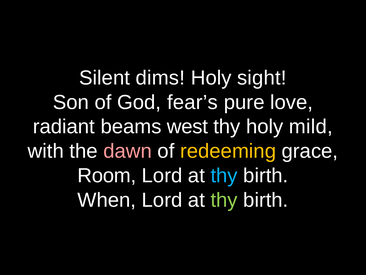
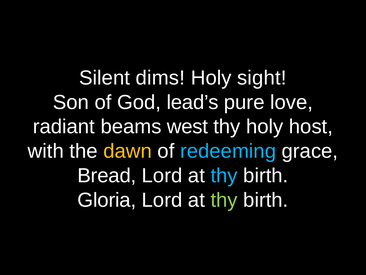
fear’s: fear’s -> lead’s (193, 102)
mild: mild -> host (311, 127)
dawn colour: pink -> yellow (128, 151)
redeeming colour: yellow -> light blue (228, 151)
Room: Room -> Bread (107, 175)
When: When -> Gloria (107, 200)
